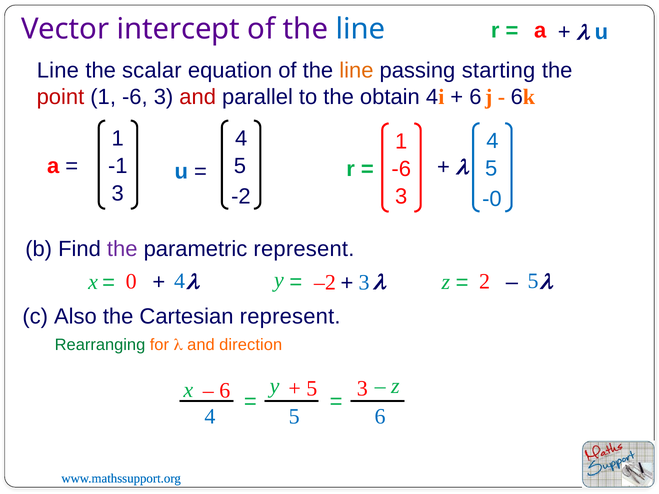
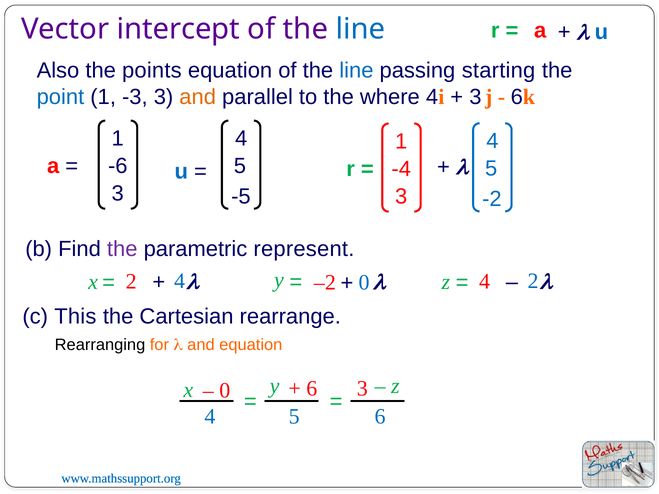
Line: Line -> Also (58, 71)
scalar: scalar -> points (152, 71)
line colour: orange -> blue (356, 71)
point colour: red -> blue (60, 97)
-6: -6 -> -3 (135, 97)
and colour: red -> orange (198, 97)
obtain: obtain -> where (390, 97)
6: 6 -> 3 (475, 97)
-1: -1 -> -6 (118, 166)
-6: -6 -> -4 (401, 169)
-2: -2 -> -5 (241, 196)
-0: -0 -> -2 (492, 199)
z 2: 2 -> 4 (485, 281)
x 0: 0 -> 2 (131, 282)
5: 5 -> 2 (533, 281)
–2 3: 3 -> 0 (364, 283)
Also: Also -> This (75, 317)
Cartesian represent: represent -> rearrange (290, 317)
Rearranging colour: green -> black (100, 345)
and direction: direction -> equation (251, 345)
5: 5 -> 6 (312, 389)
6: 6 -> 0 (225, 391)
